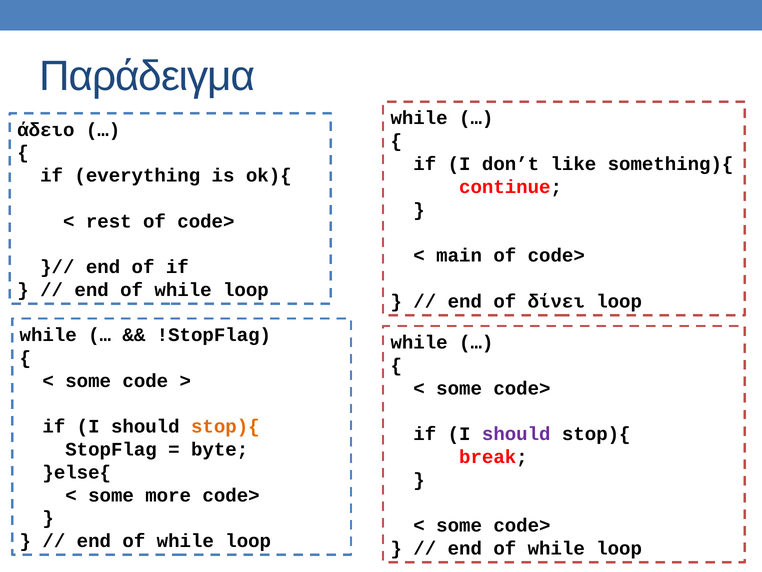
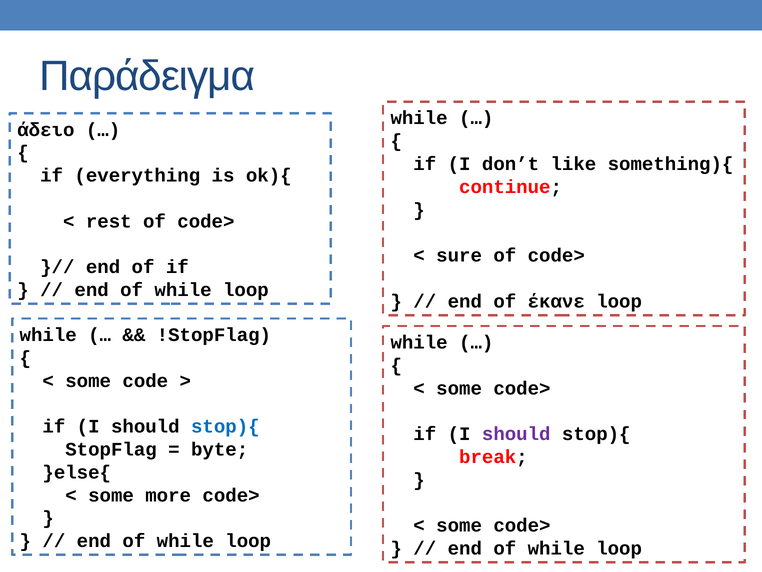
main: main -> sure (459, 255)
δίνει: δίνει -> έκανε (556, 301)
stop){ colour: orange -> blue (225, 426)
